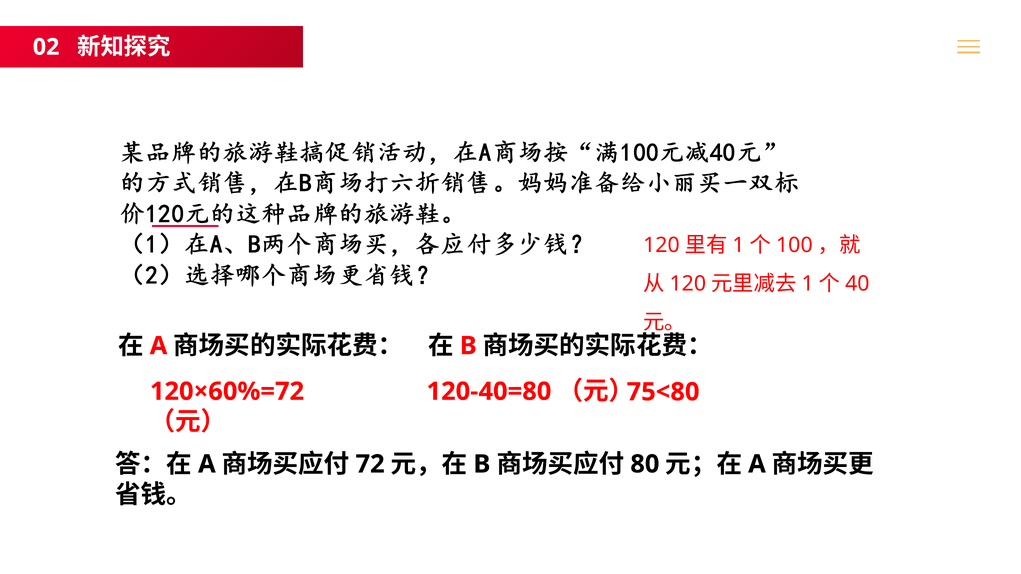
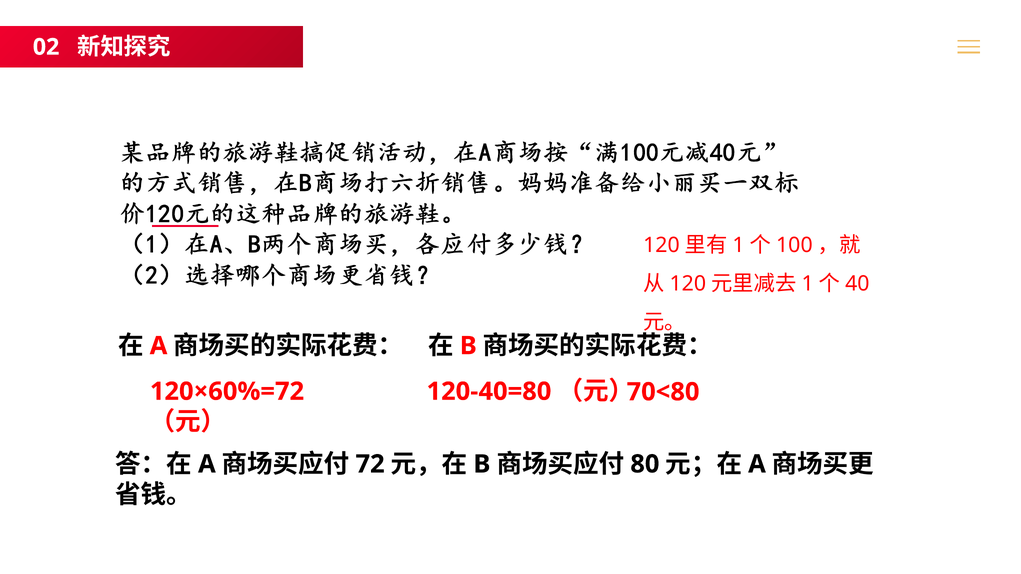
75<80: 75<80 -> 70<80 (663, 392)
